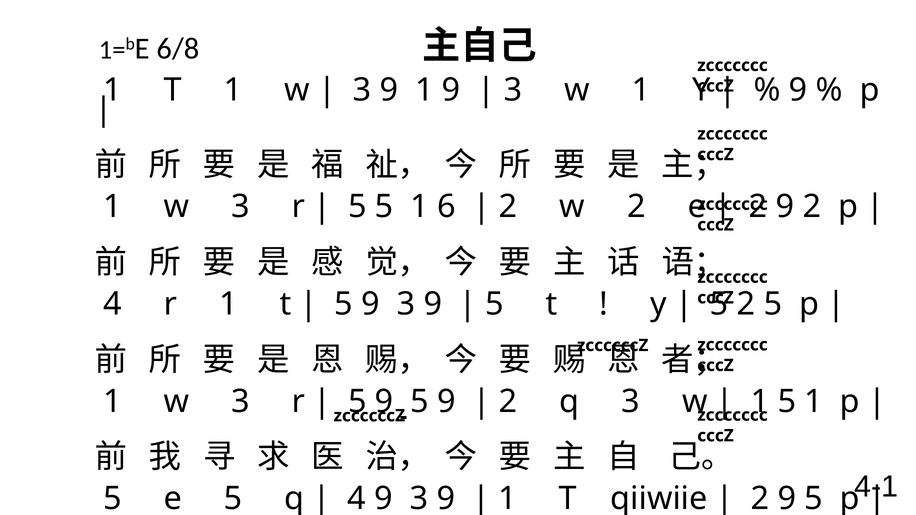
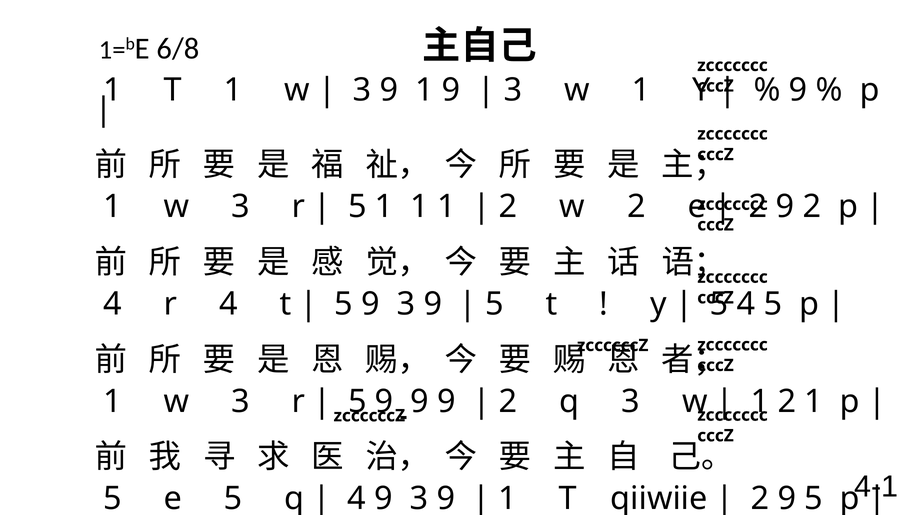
5 5: 5 -> 1 (384, 207)
6: 6 -> 1 (447, 207)
r 1: 1 -> 4 (228, 304)
2: 2 -> 4 (746, 304)
5: 5 -> 9 (420, 402)
5: 5 -> 2 (787, 402)
